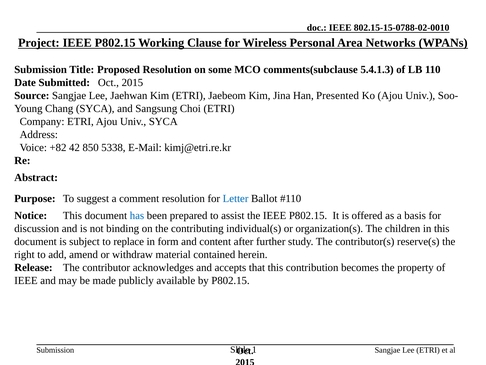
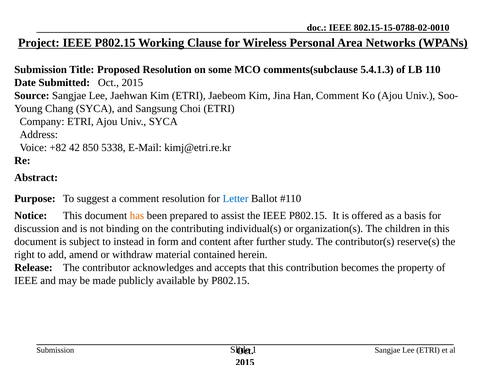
Han Presented: Presented -> Comment (338, 95)
has colour: blue -> orange (137, 215)
replace: replace -> instead (129, 241)
